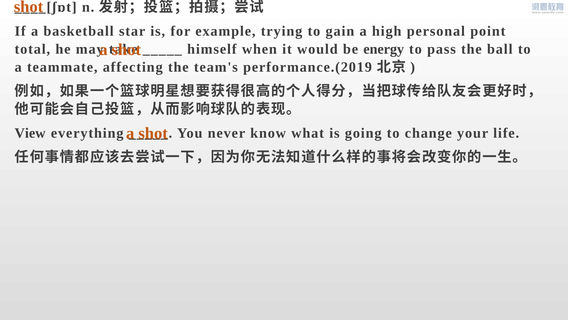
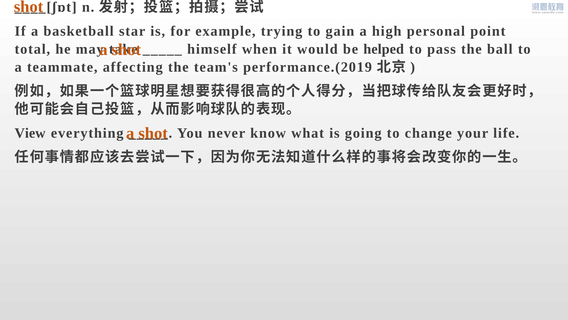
energy: energy -> helped (384, 49)
